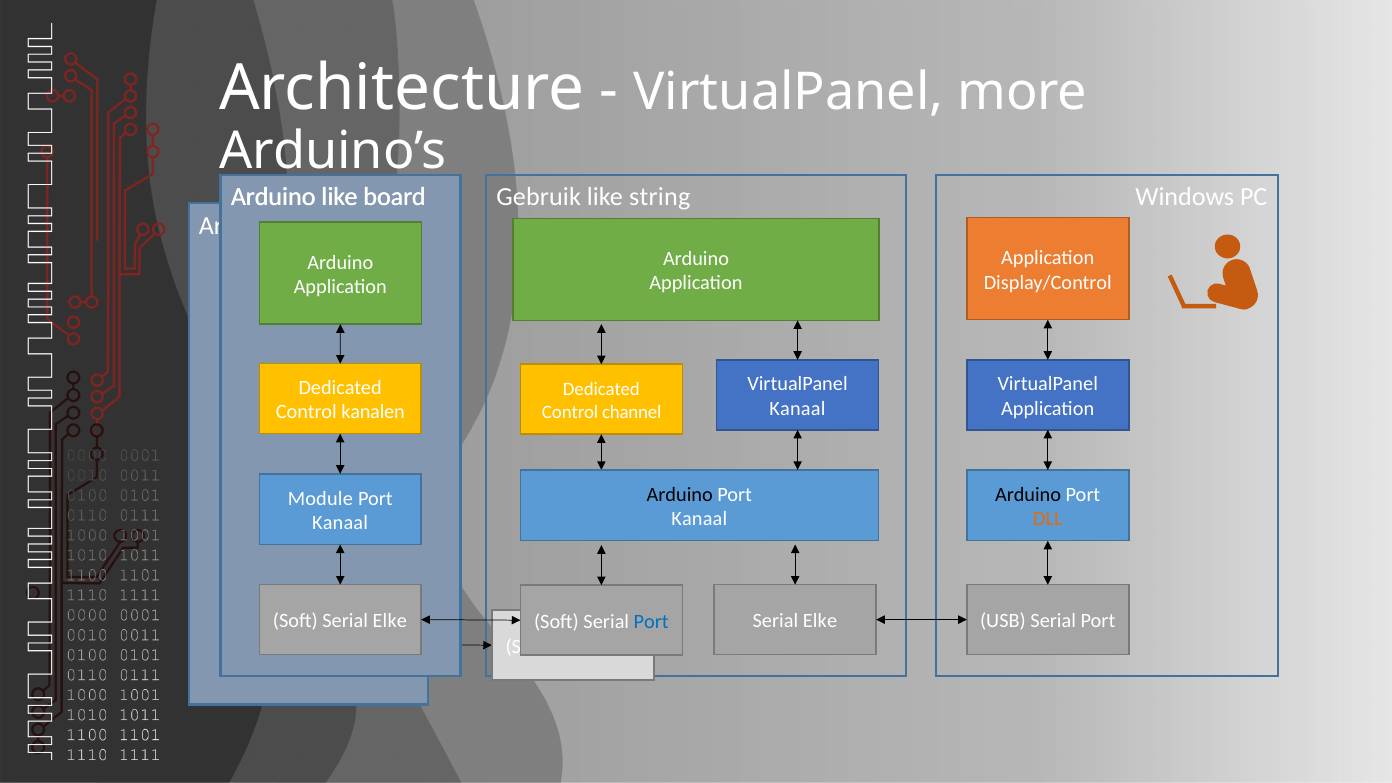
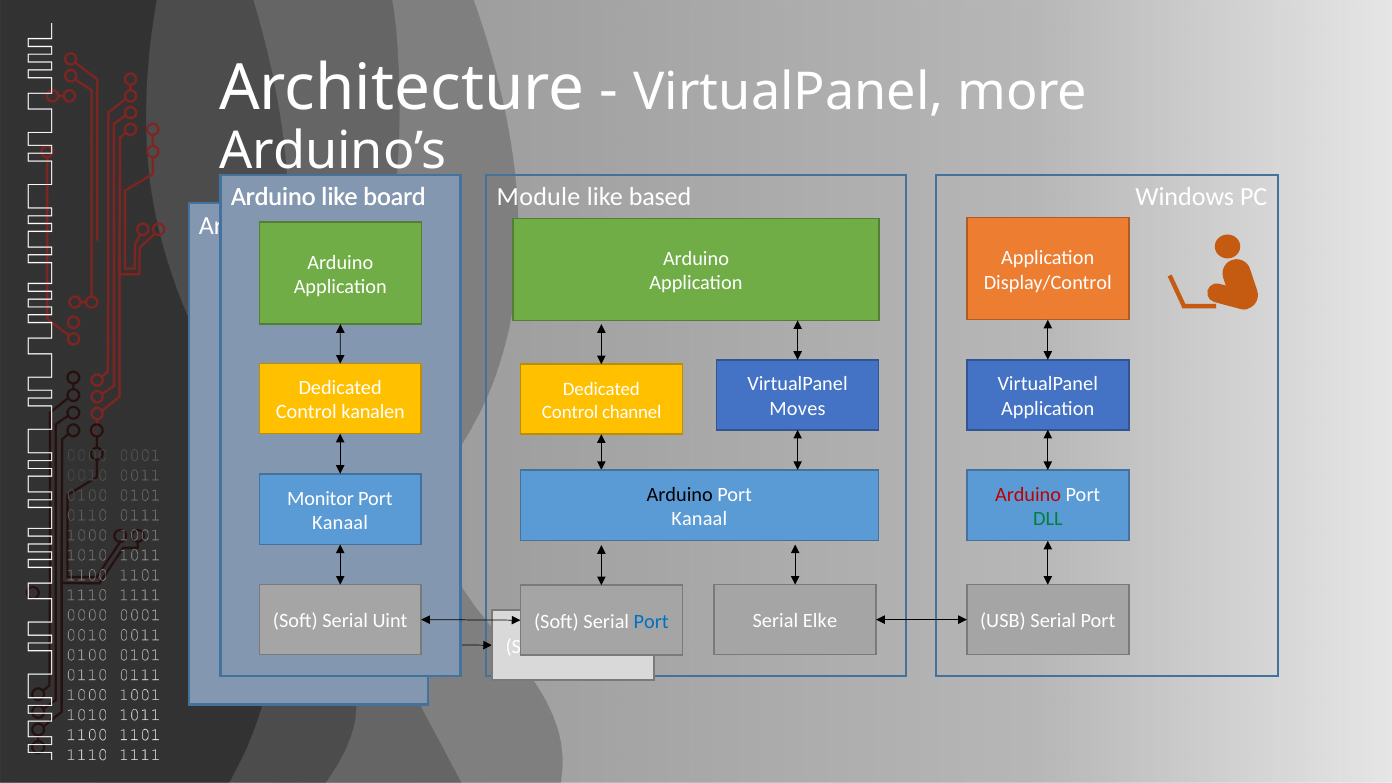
Gebruik: Gebruik -> Module (539, 197)
string: string -> based (660, 197)
Kanaal: Kanaal -> Moves (797, 408)
Arduino colour: black -> red (1028, 495)
Module: Module -> Monitor (321, 498)
DLL colour: orange -> green (1048, 519)
Soft Serial Elke: Elke -> Uint (390, 621)
